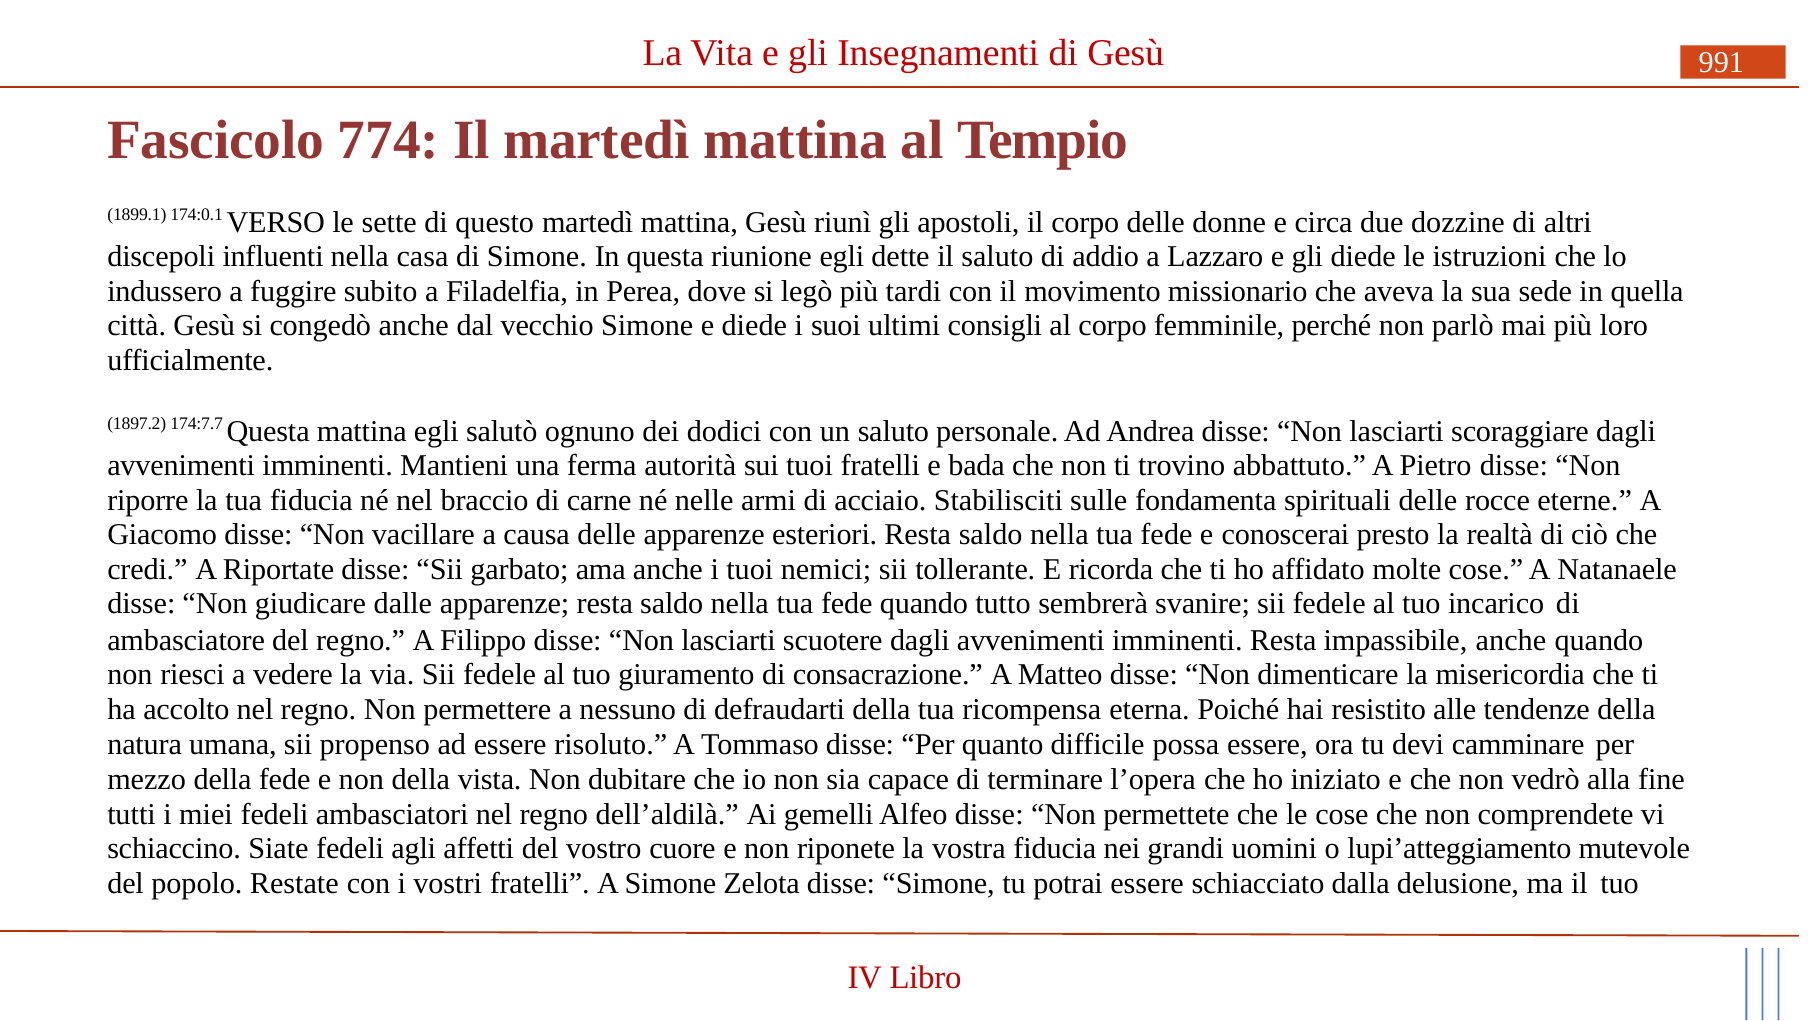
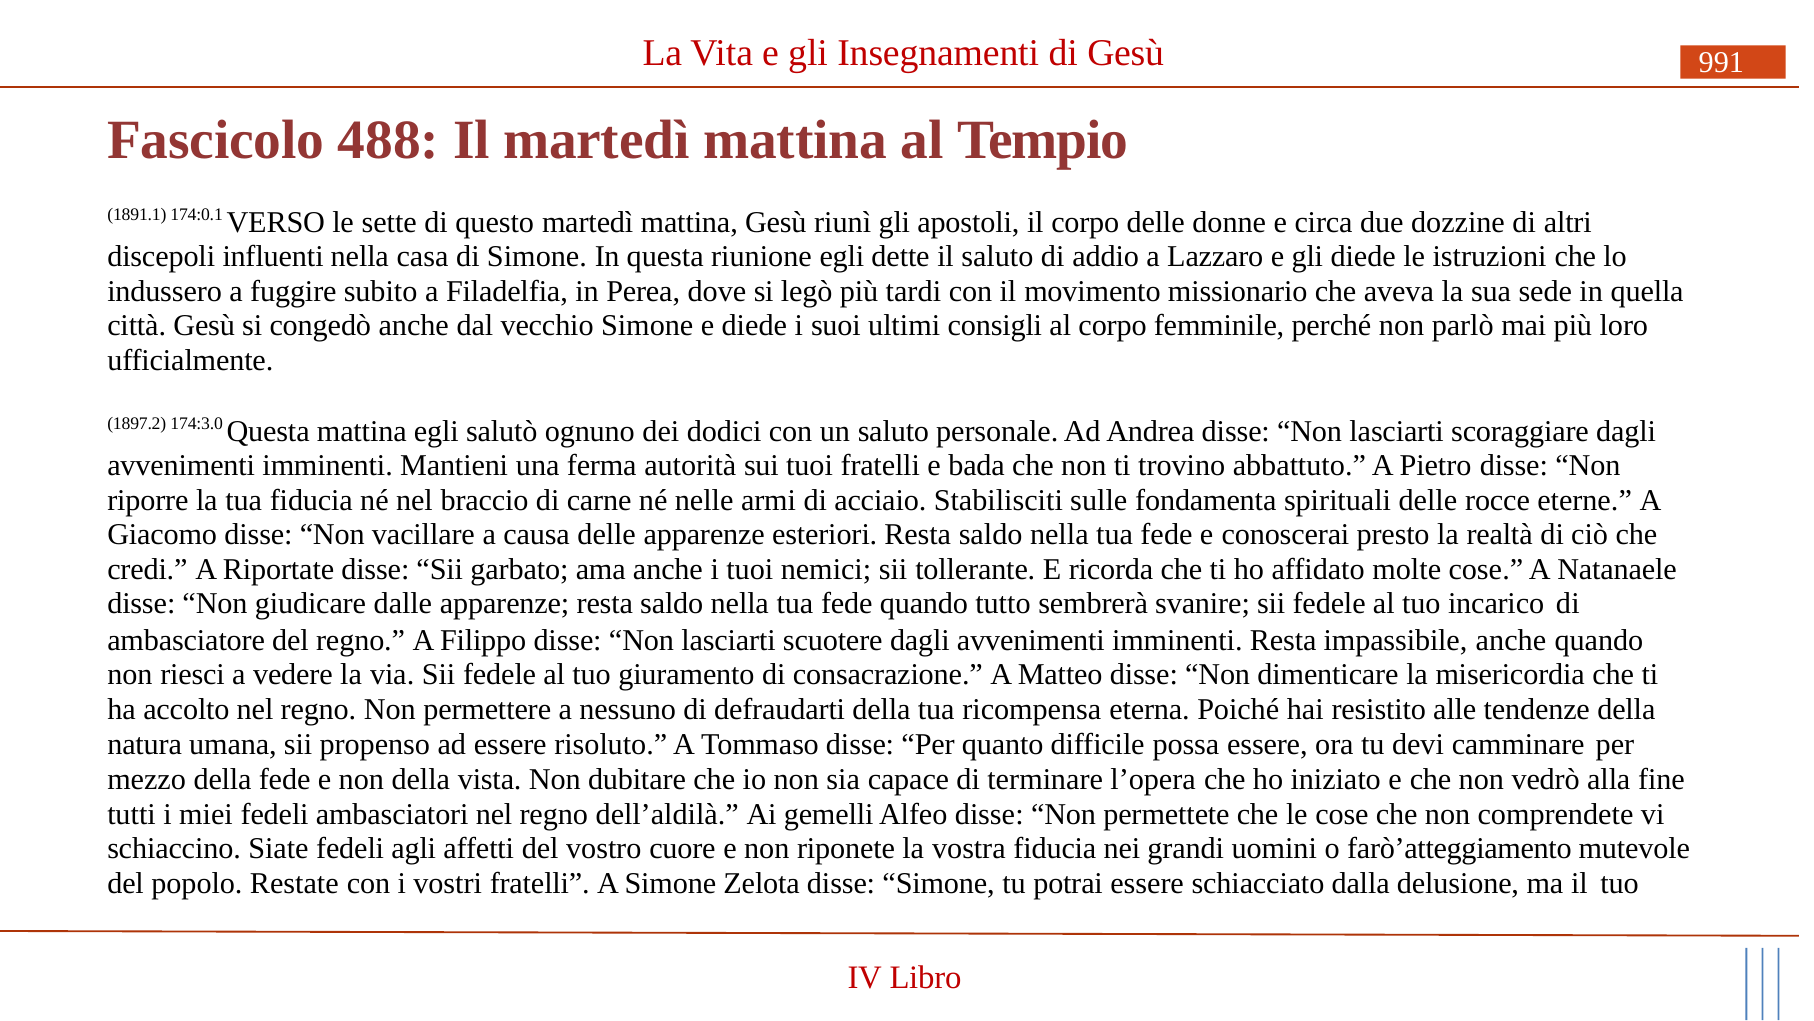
774: 774 -> 488 (389, 140)
1899.1: 1899.1 -> 1891.1 (137, 215)
174:7.7: 174:7.7 -> 174:3.0 (197, 424)
lupi’atteggiamento: lupi’atteggiamento -> farò’atteggiamento (1459, 849)
